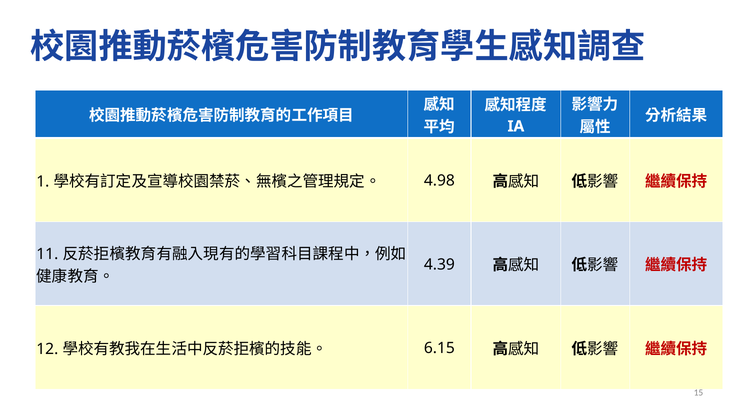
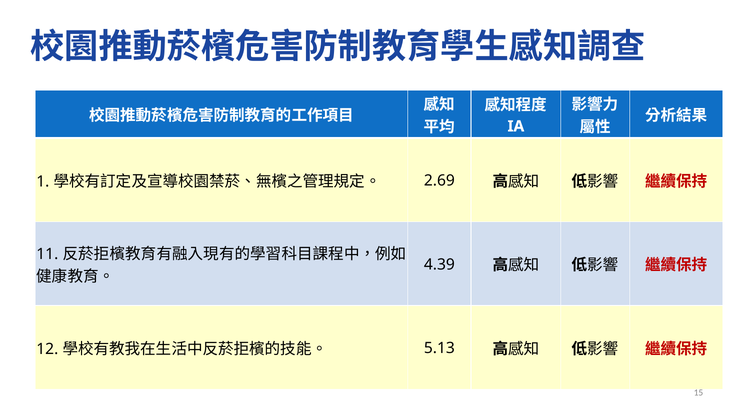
4.98: 4.98 -> 2.69 (439, 181)
6.15: 6.15 -> 5.13 (439, 348)
